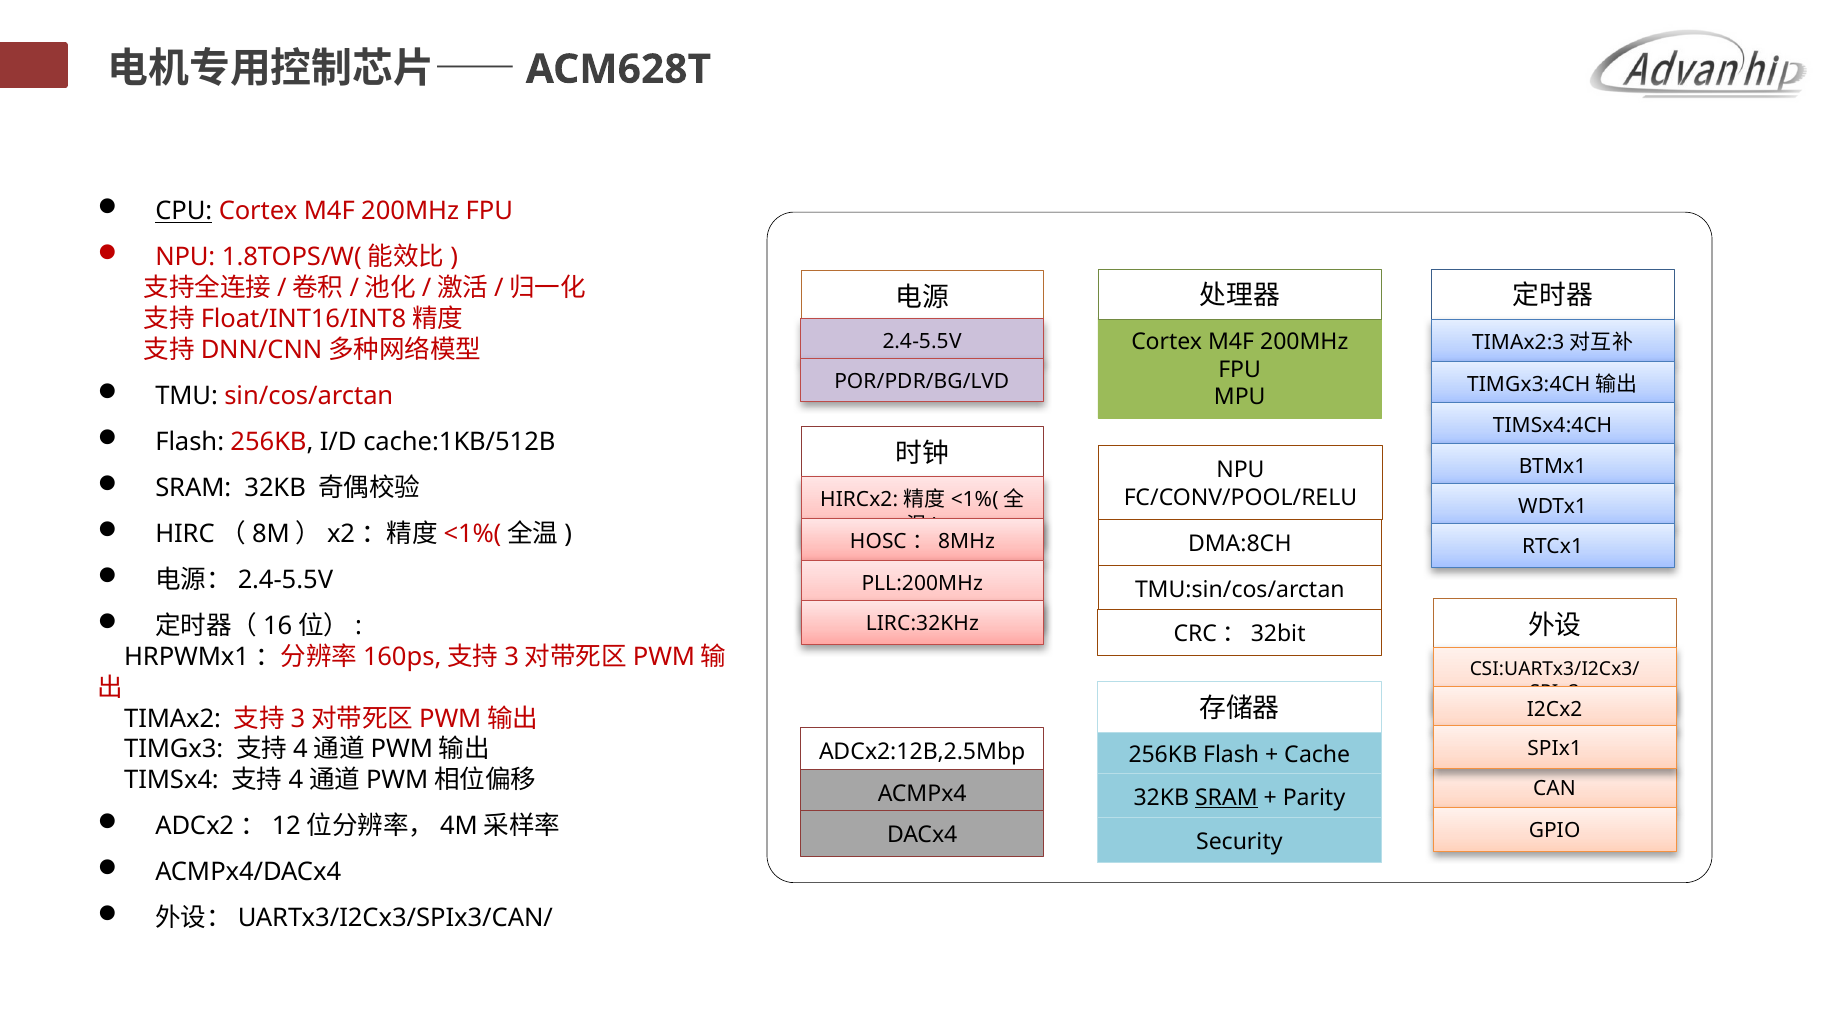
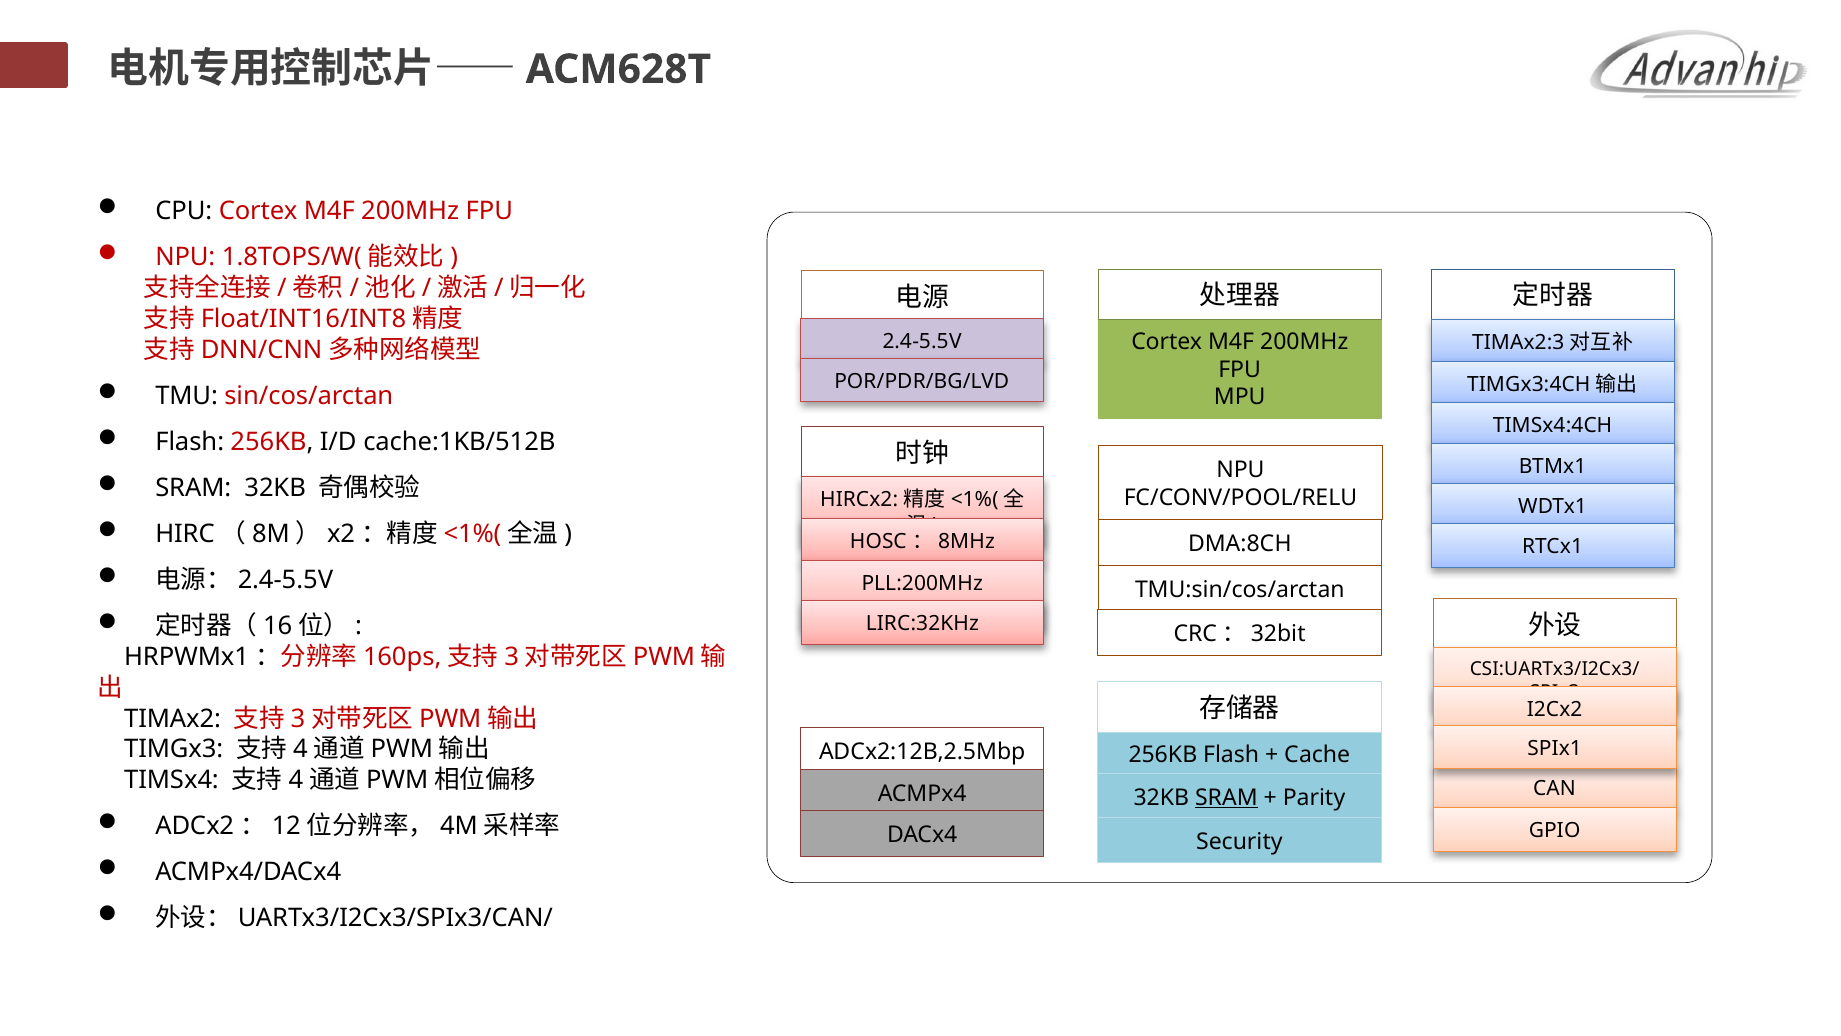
CPU underline: present -> none (184, 211)
